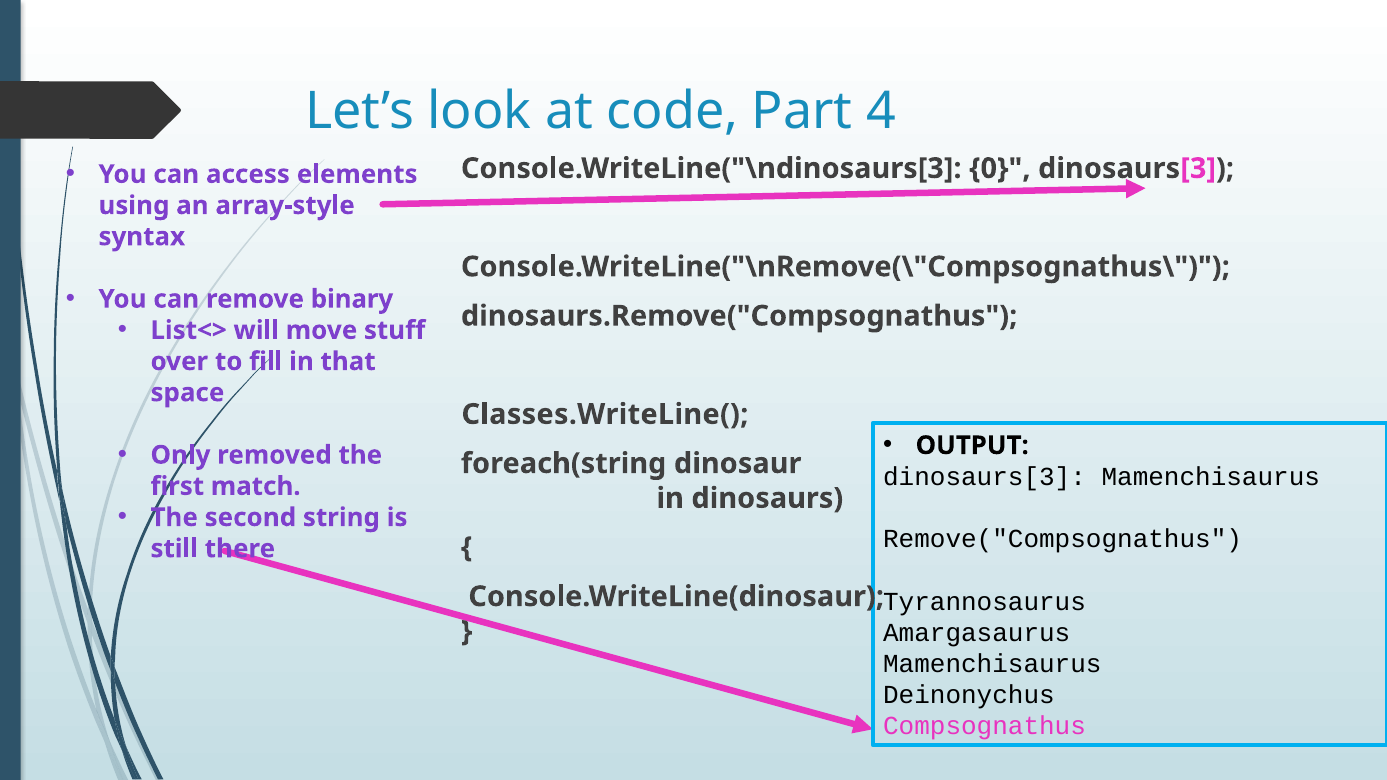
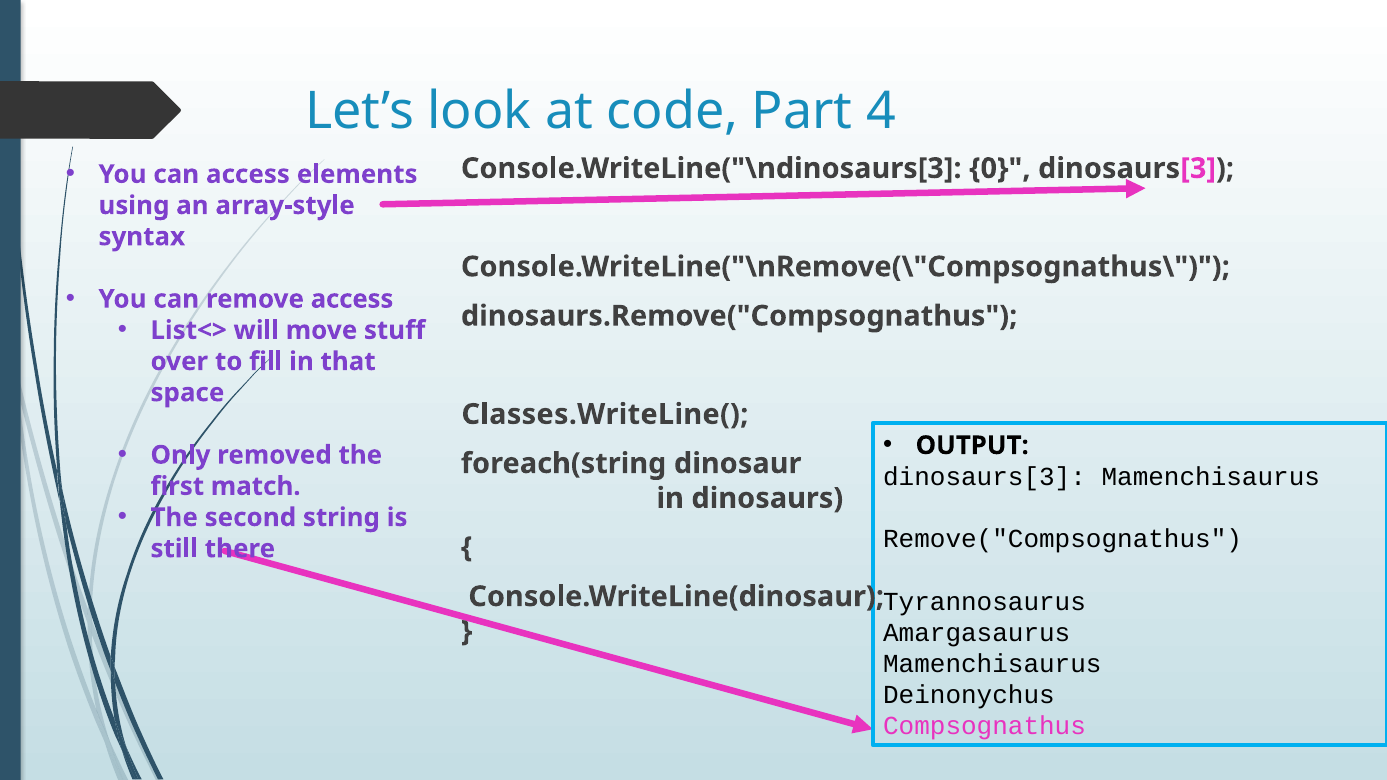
remove binary: binary -> access (352, 299)
